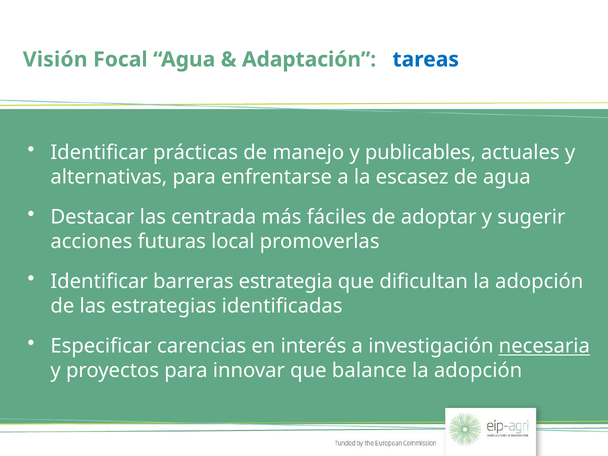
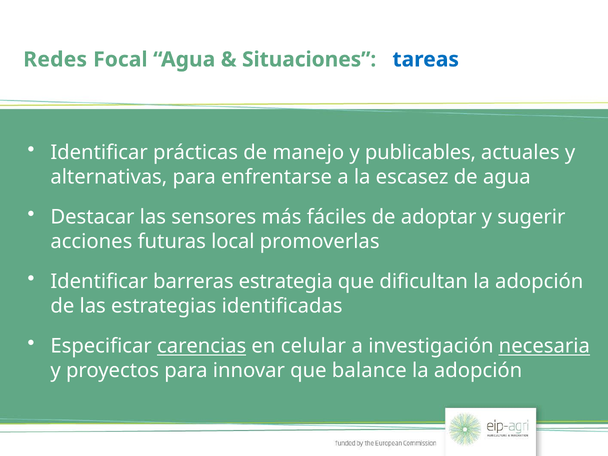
Visión: Visión -> Redes (55, 60)
Adaptación: Adaptación -> Situaciones (309, 60)
centrada: centrada -> sensores (214, 217)
carencias underline: none -> present (202, 346)
interés: interés -> celular (313, 346)
